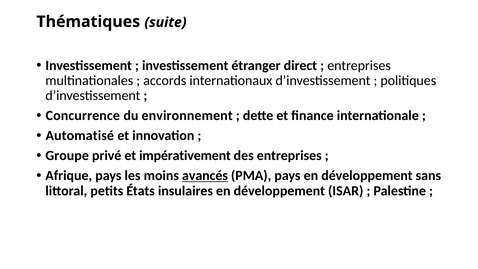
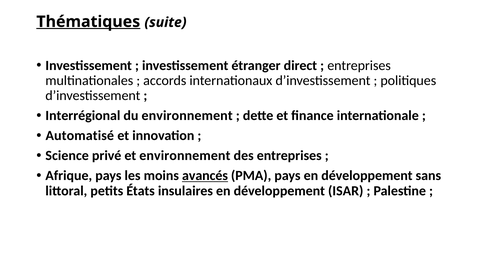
Thématiques underline: none -> present (88, 22)
Concurrence: Concurrence -> Interrégional (83, 116)
Groupe: Groupe -> Science (67, 156)
et impérativement: impérativement -> environnement (185, 156)
